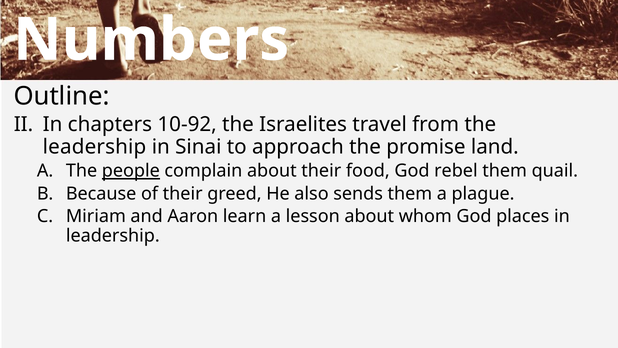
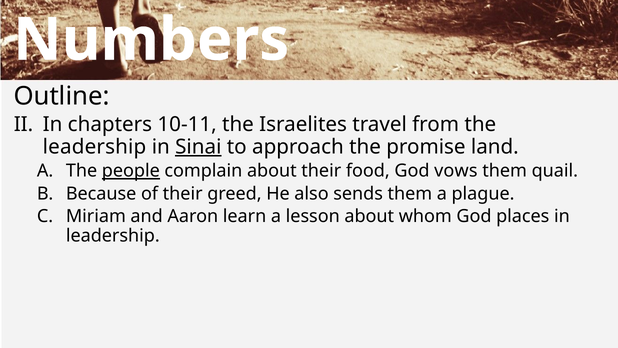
10-92: 10-92 -> 10-11 (187, 124)
Sinai underline: none -> present (198, 147)
rebel: rebel -> vows (456, 171)
